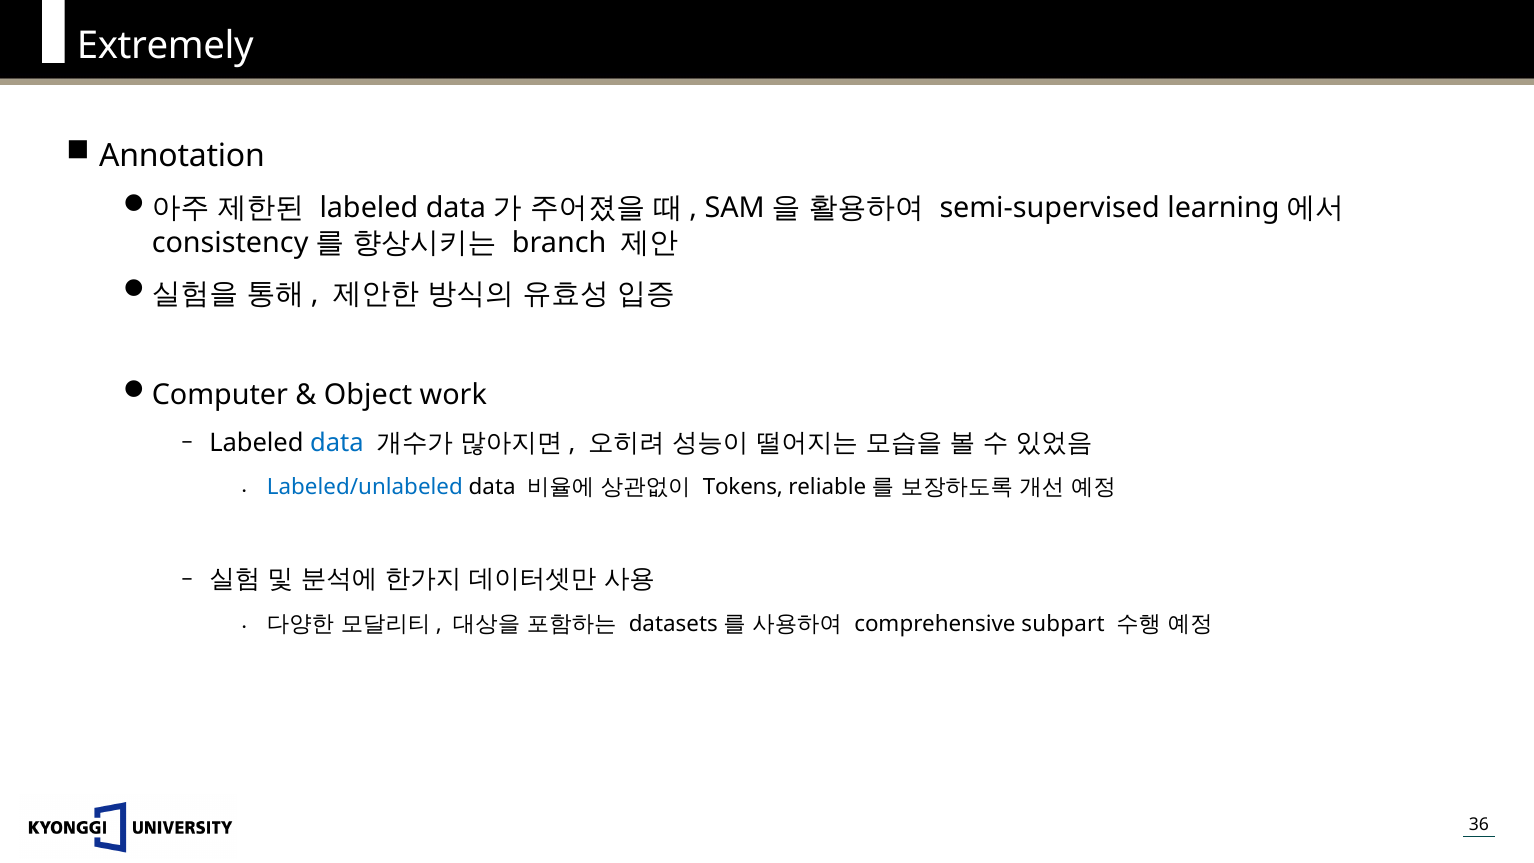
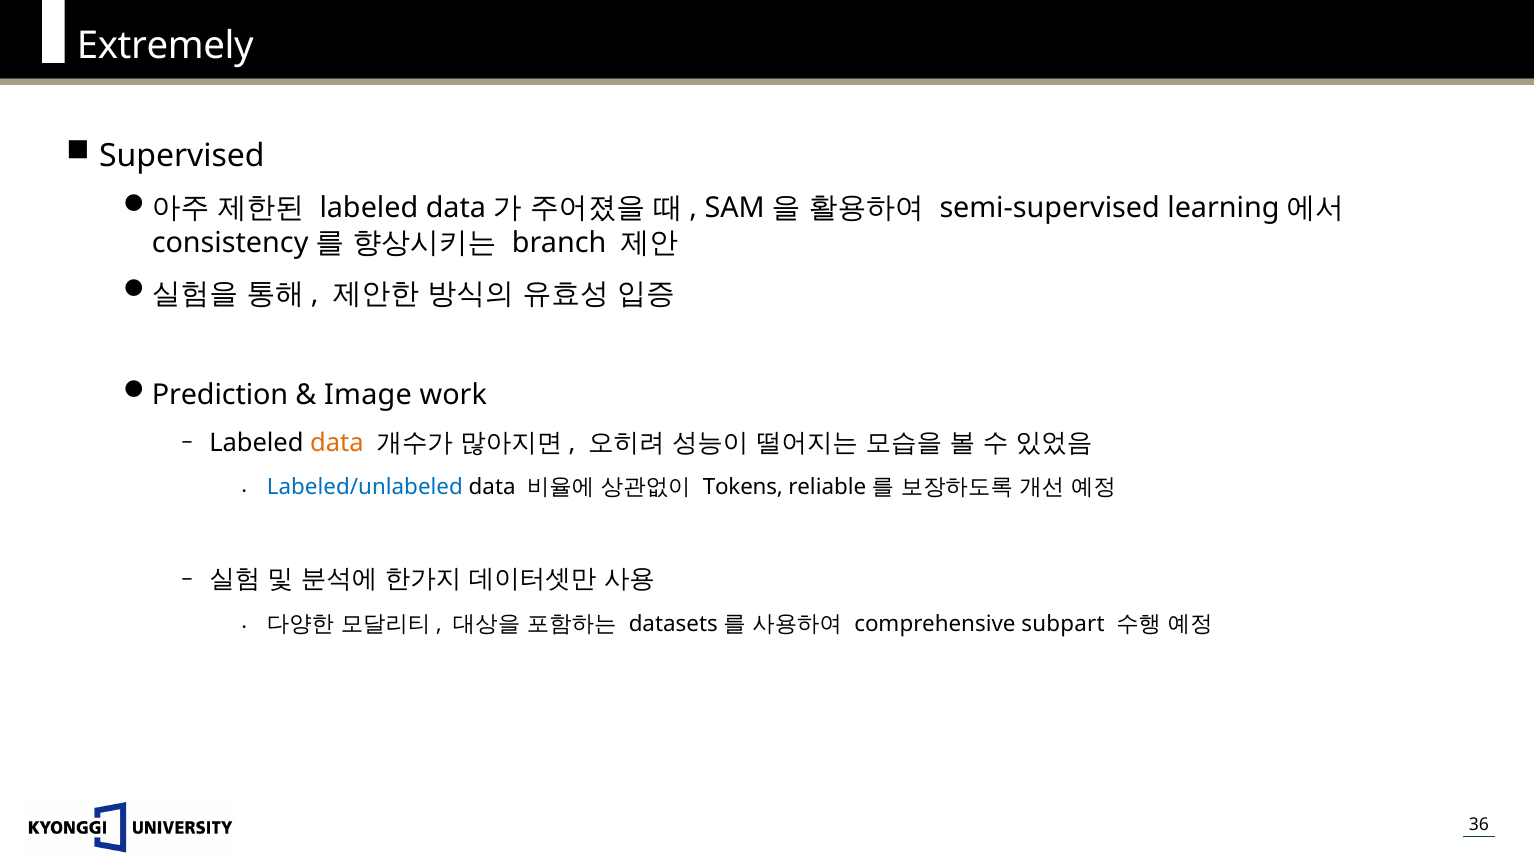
Annotation: Annotation -> Supervised (182, 156)
Computer: Computer -> Prediction (220, 394)
Object: Object -> Image (368, 394)
data colour: blue -> orange (337, 443)
